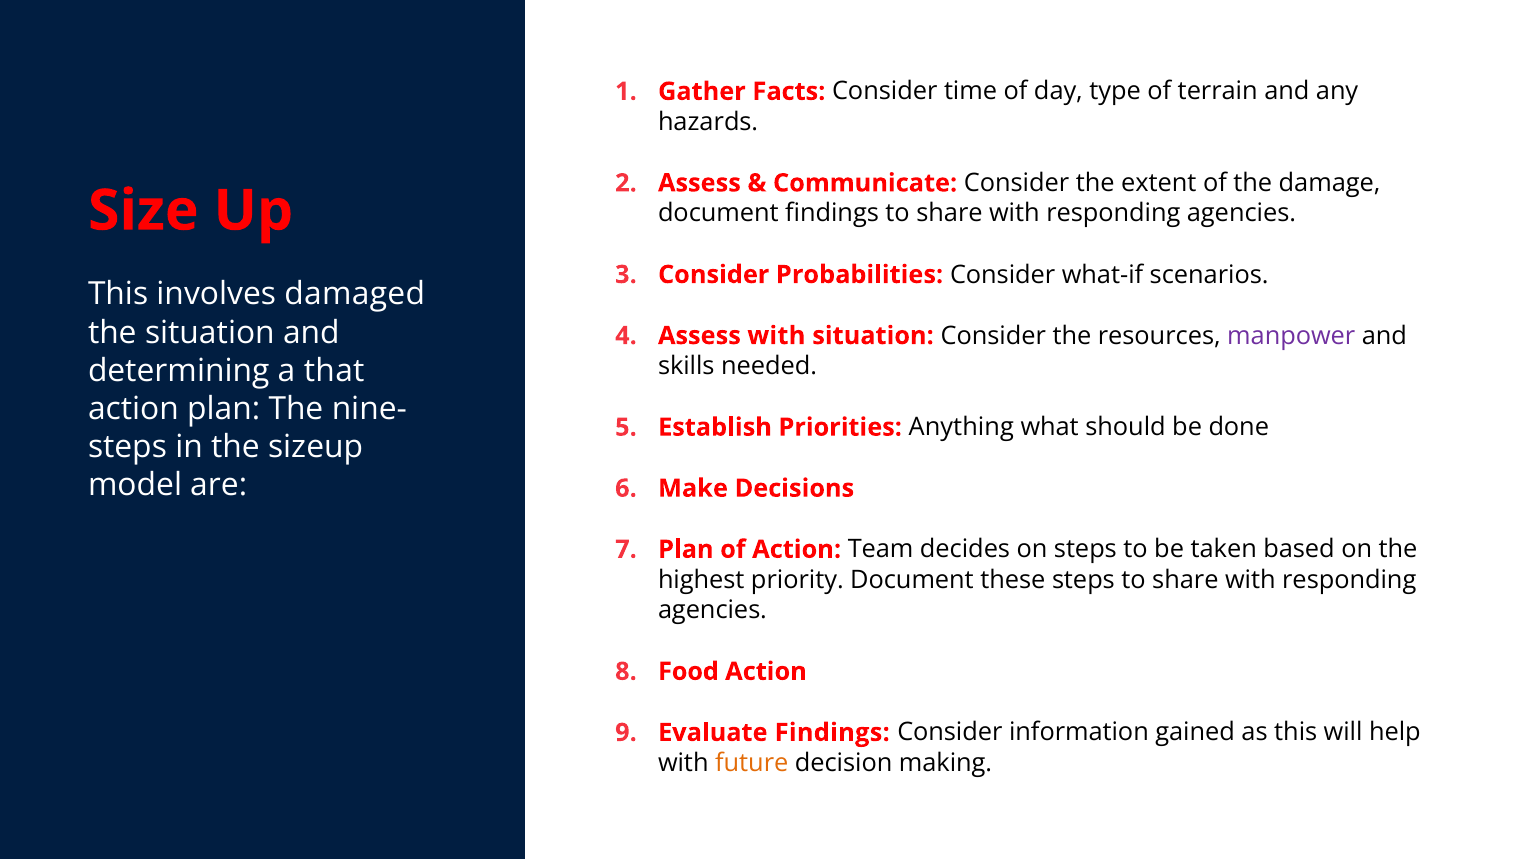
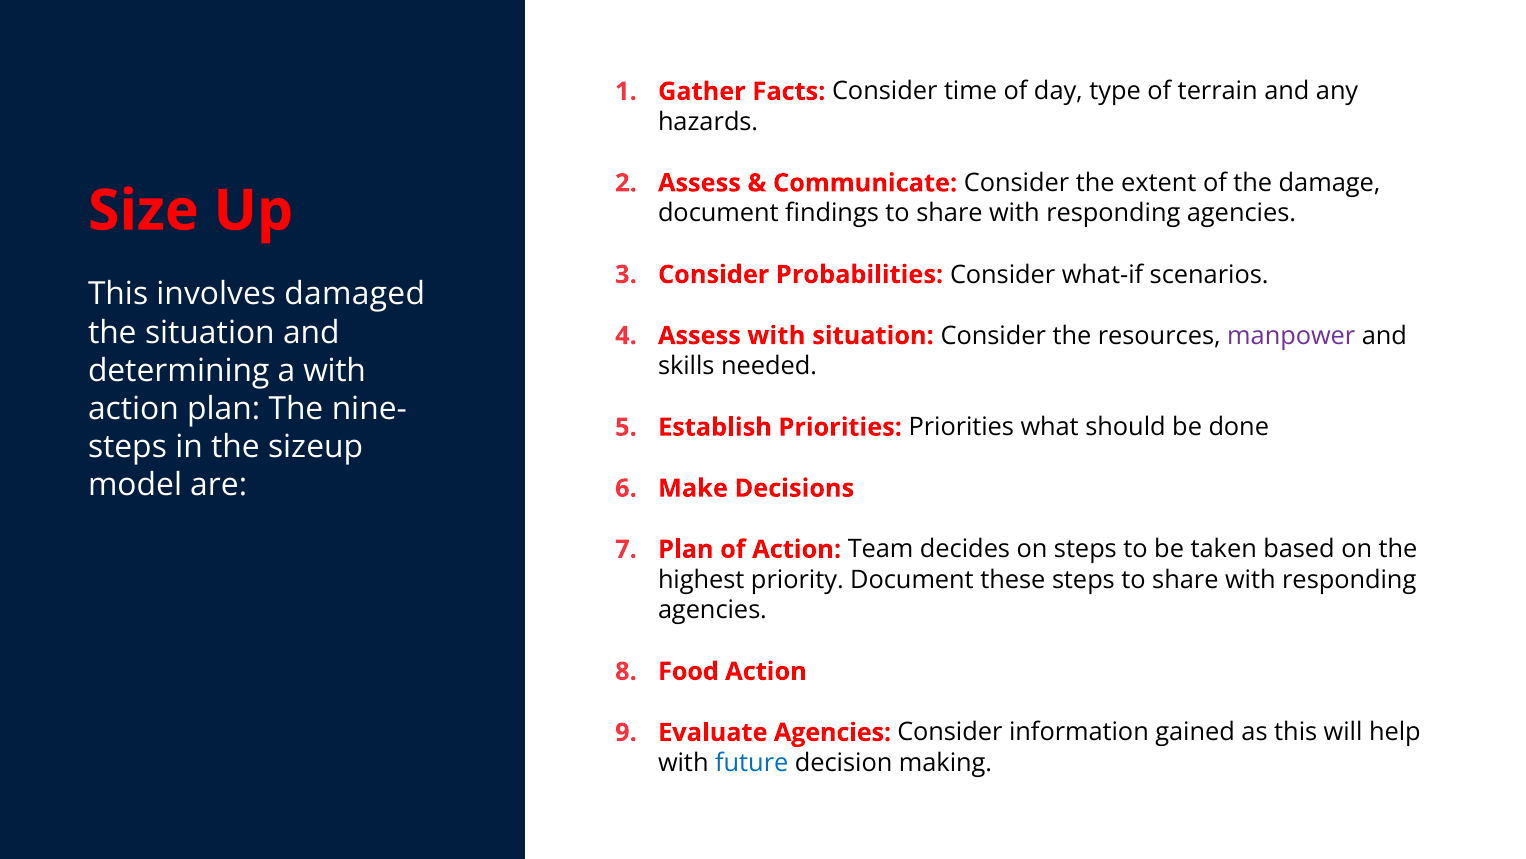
a that: that -> with (335, 370)
Priorities Anything: Anything -> Priorities (961, 427)
Evaluate Findings: Findings -> Agencies (832, 732)
future colour: orange -> blue (752, 763)
